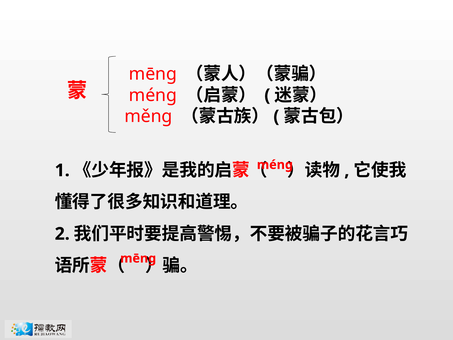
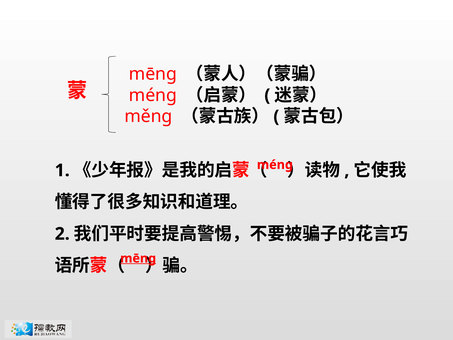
mēnɡ underline: none -> present (138, 258)
